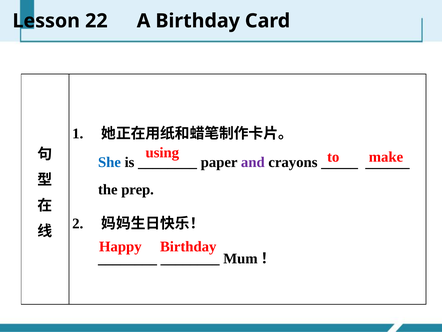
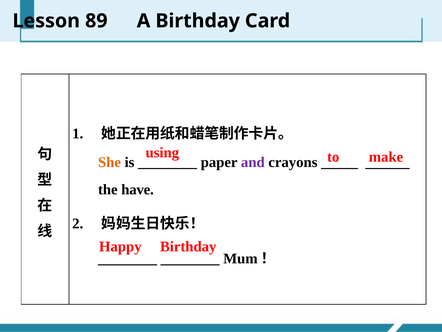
22: 22 -> 89 (96, 21)
She colour: blue -> orange (109, 162)
prep: prep -> have (138, 189)
